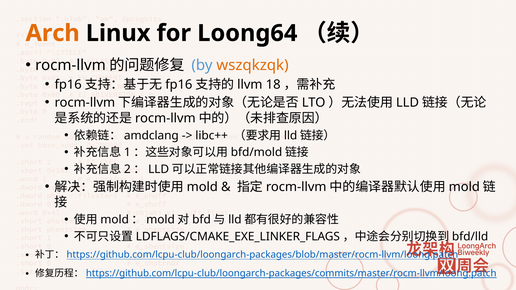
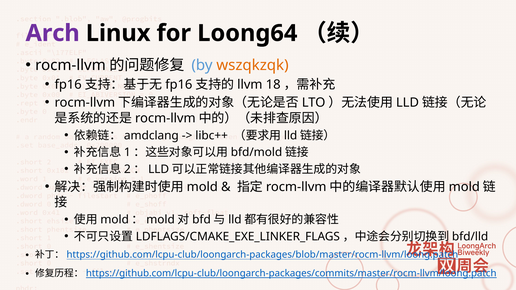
Arch colour: orange -> purple (53, 33)
